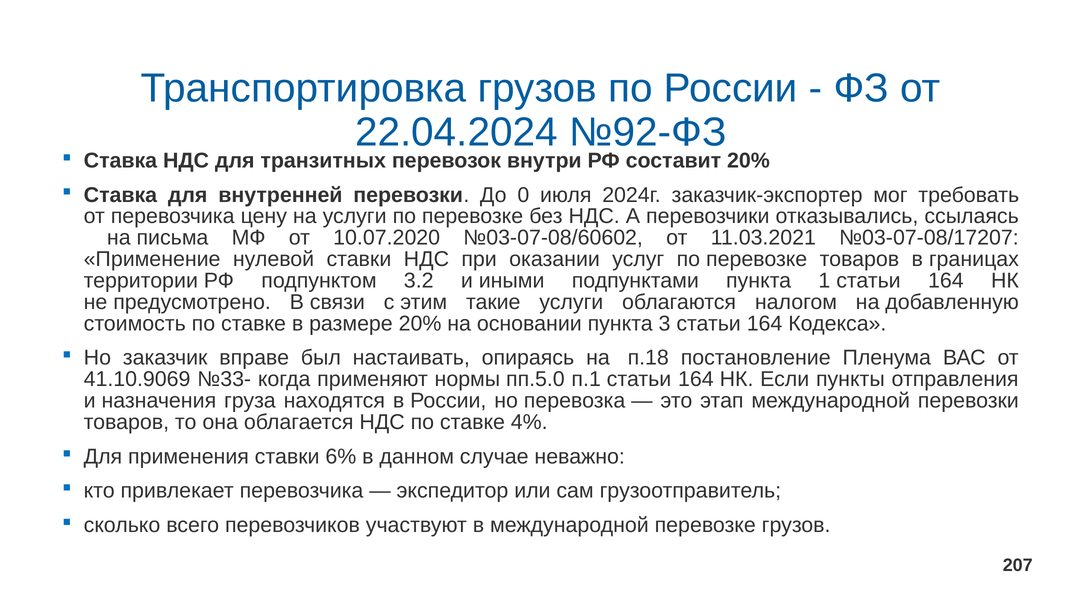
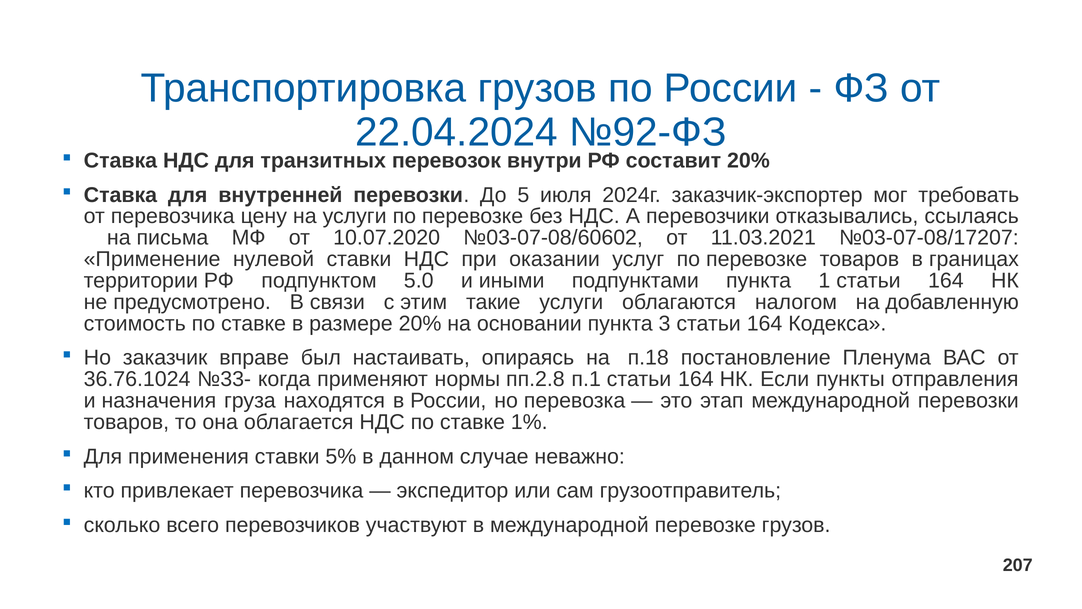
0: 0 -> 5 (523, 195)
3.2: 3.2 -> 5.0 (419, 281)
41.10.9069: 41.10.9069 -> 36.76.1024 (137, 379)
пп.5.0: пп.5.0 -> пп.2.8 (535, 379)
4%: 4% -> 1% (529, 422)
6%: 6% -> 5% (341, 456)
